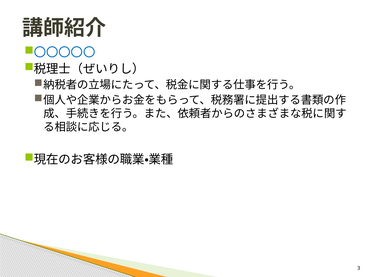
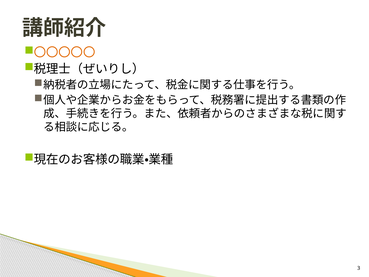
〇〇〇〇〇 colour: blue -> orange (65, 53)
